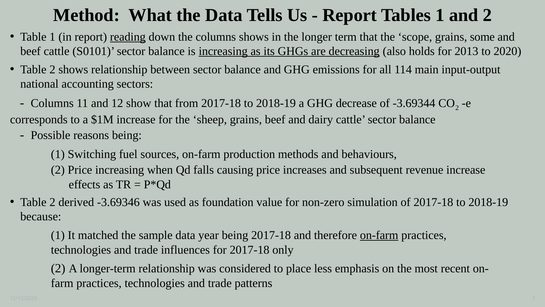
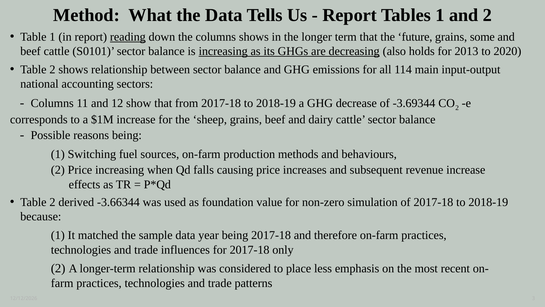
scope: scope -> future (415, 37)
-3.69346: -3.69346 -> -3.66344 (118, 202)
on-farm underline: present -> none (379, 235)
